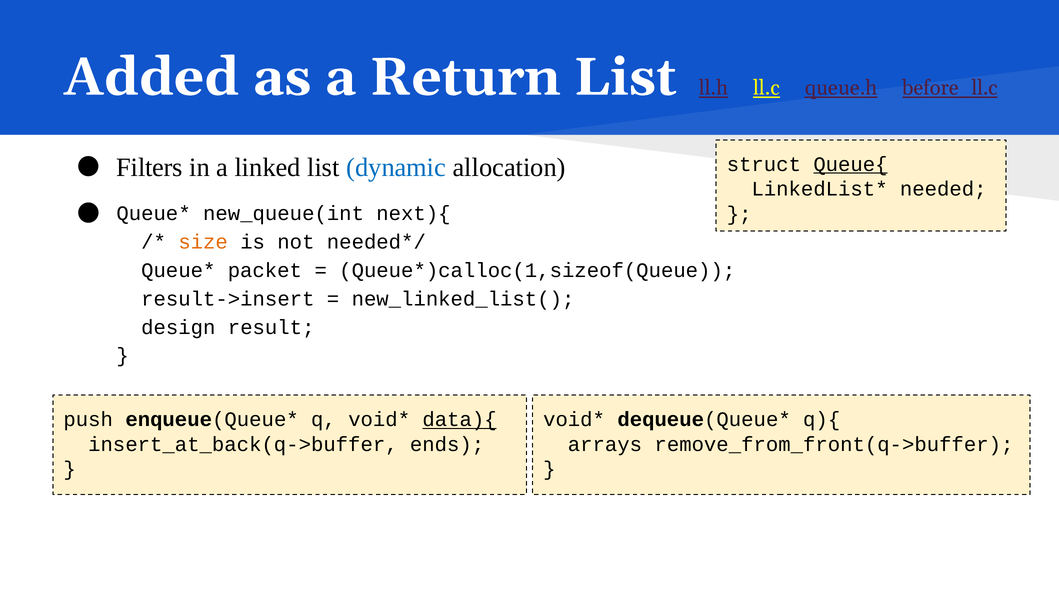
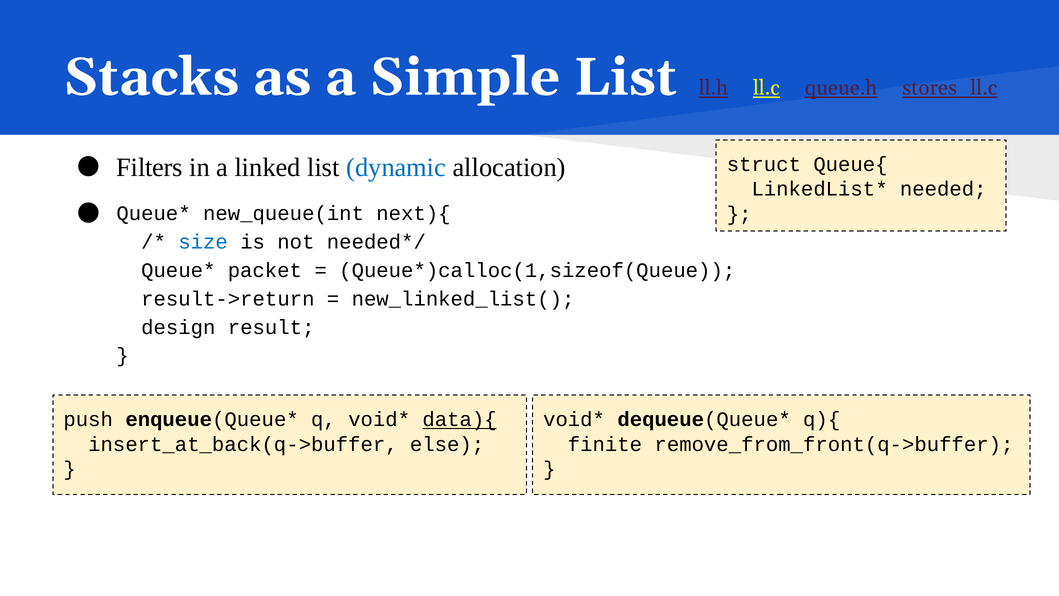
Added: Added -> Stacks (151, 77)
Return: Return -> Simple (465, 77)
before_ll.c: before_ll.c -> stores_ll.c (950, 88)
Queue{ underline: present -> none (850, 164)
size colour: orange -> blue (203, 242)
result->insert: result->insert -> result->return (228, 299)
ends: ends -> else (447, 444)
arrays: arrays -> finite (605, 444)
